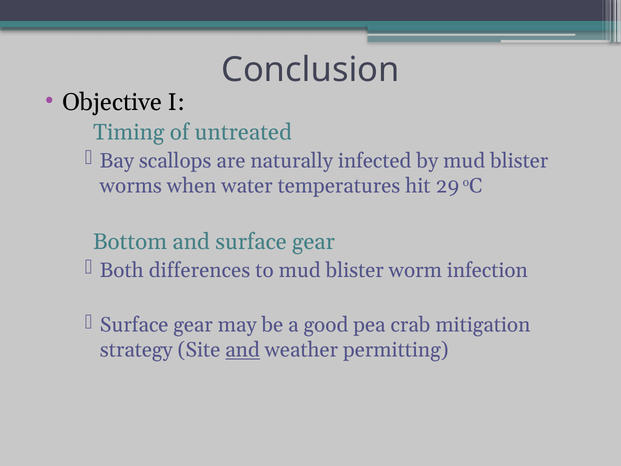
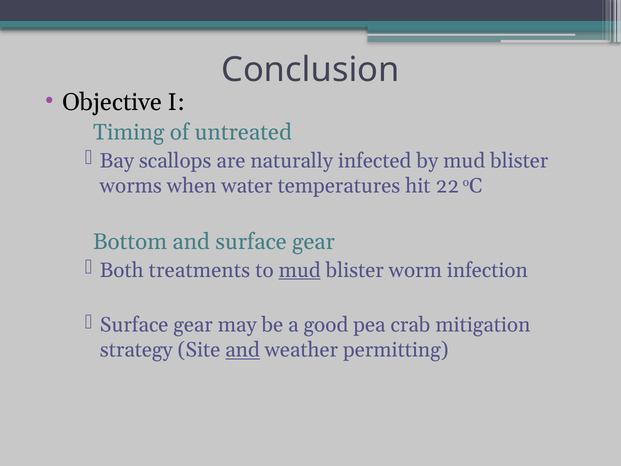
29: 29 -> 22 (448, 186)
differences: differences -> treatments (199, 270)
mud underline: none -> present (300, 270)
